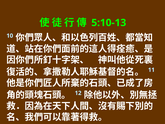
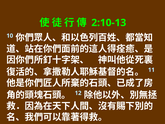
5:10-13: 5:10-13 -> 2:10-13 (109, 23)
